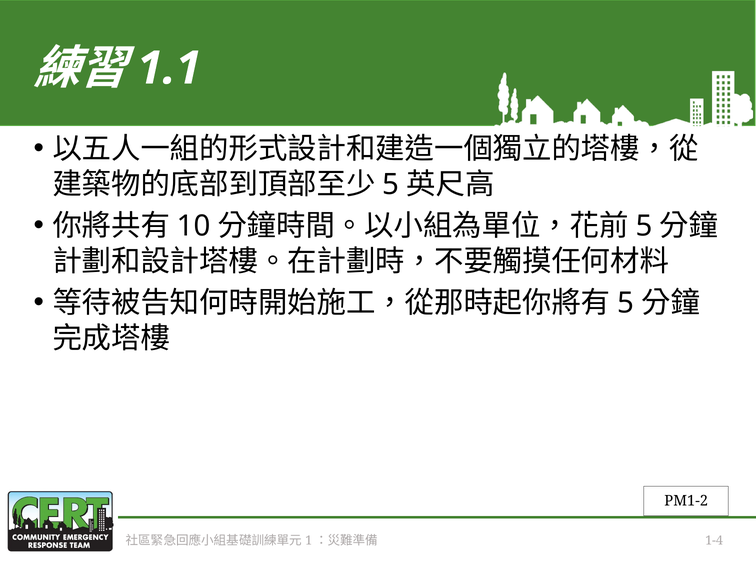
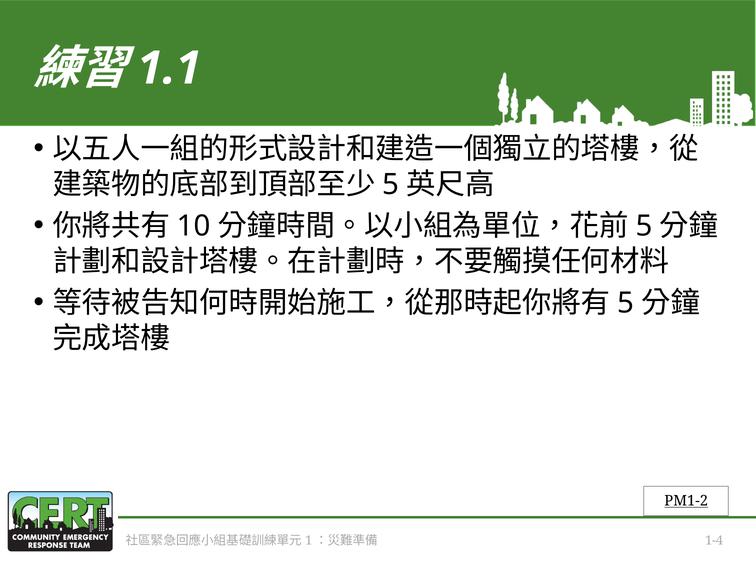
PM1-2 underline: none -> present (686, 501)
